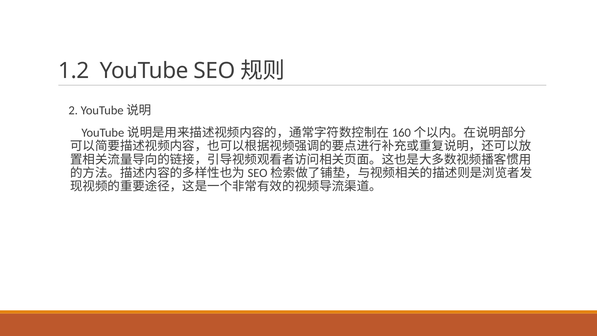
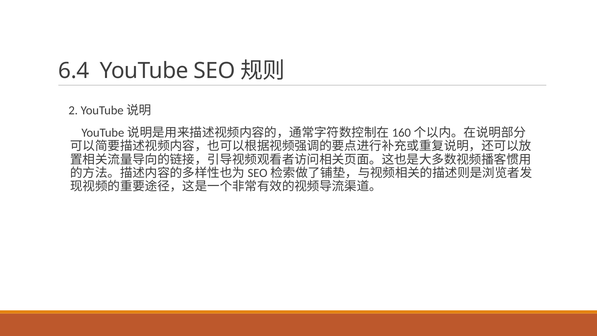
1.2: 1.2 -> 6.4 (74, 71)
